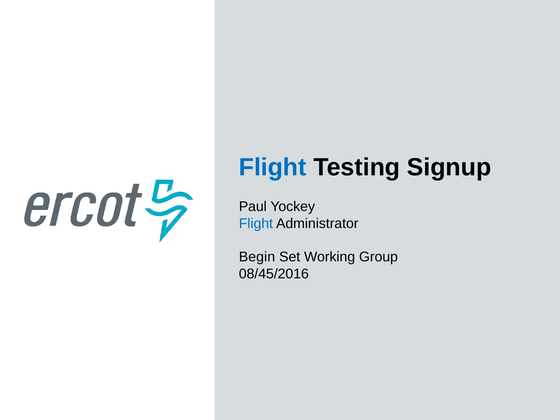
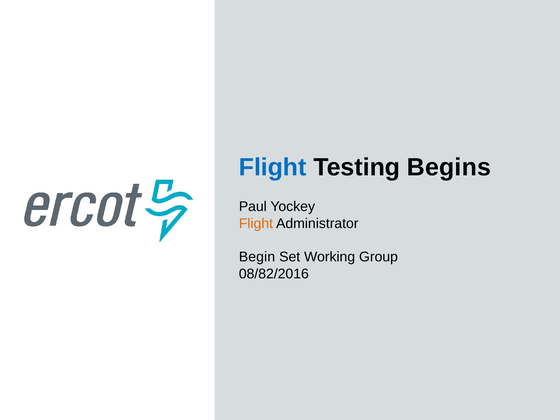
Signup: Signup -> Begins (449, 167)
Flight colour: blue -> orange (256, 223)
08/45/2016: 08/45/2016 -> 08/82/2016 (274, 274)
